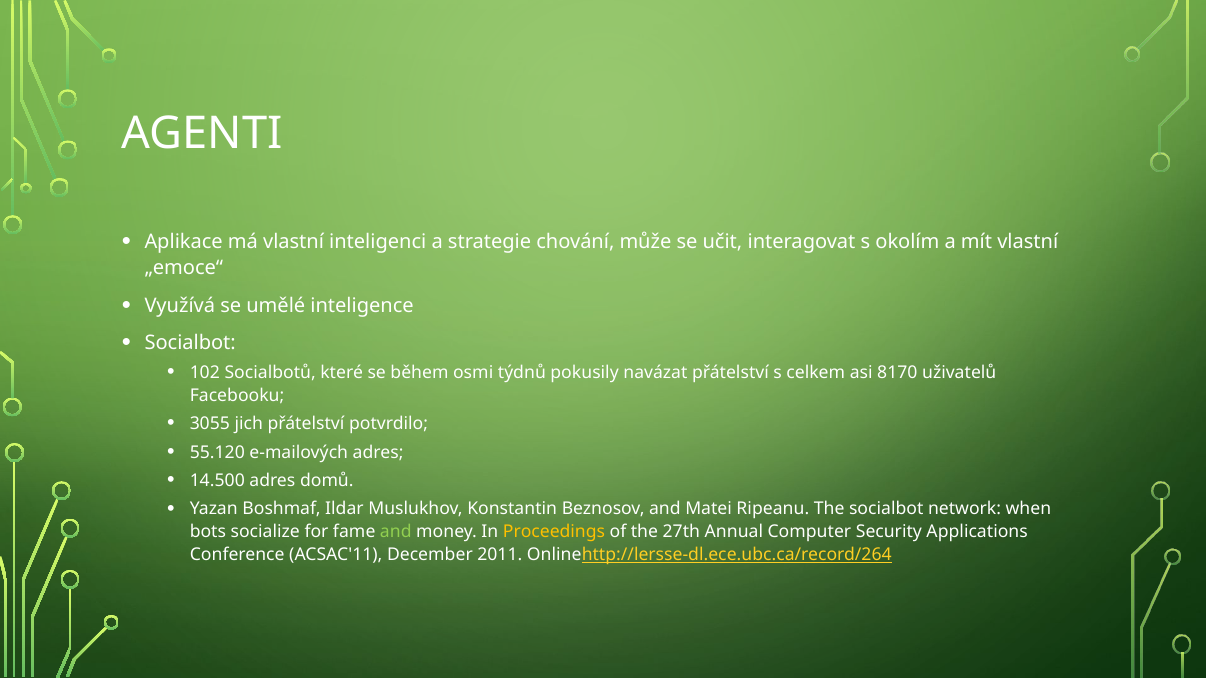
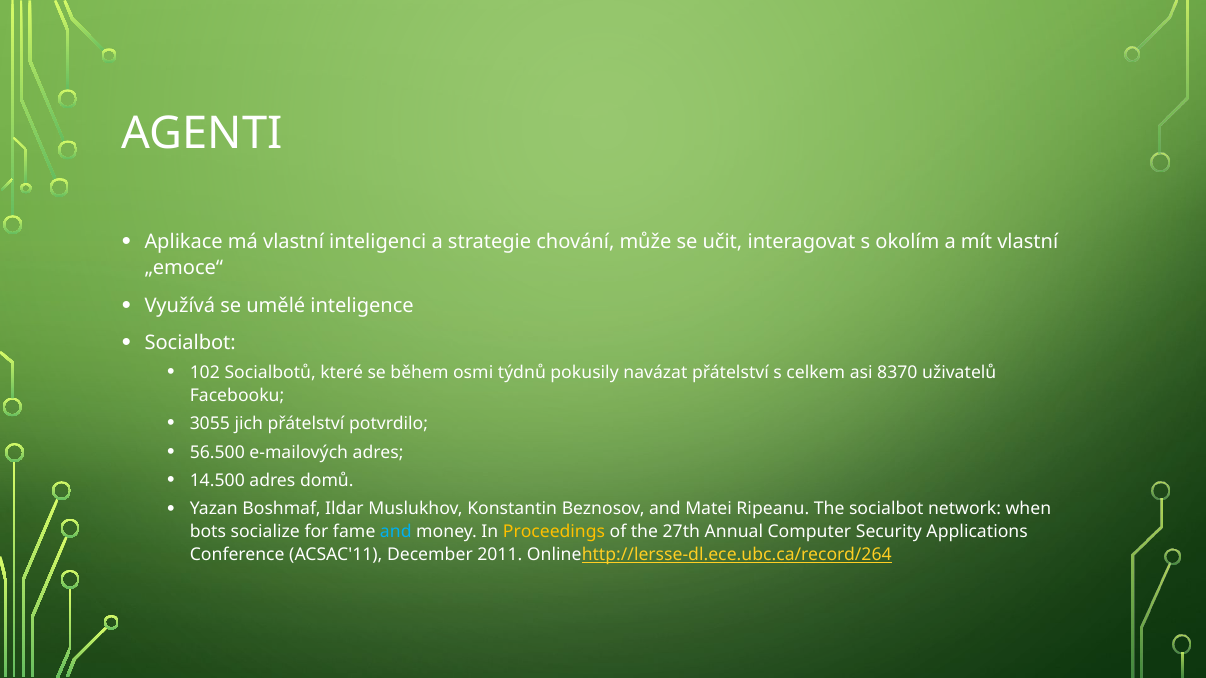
8170: 8170 -> 8370 (897, 373)
55.120: 55.120 -> 56.500 (217, 452)
and colour: light green -> light blue (396, 532)
